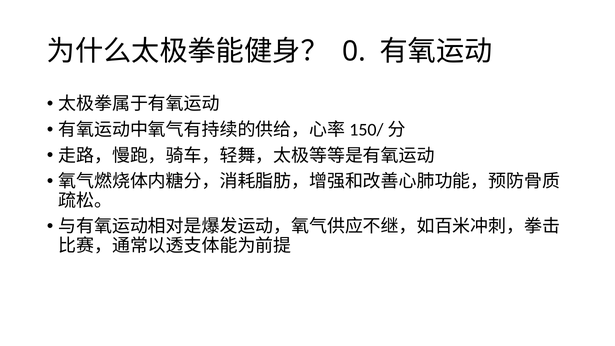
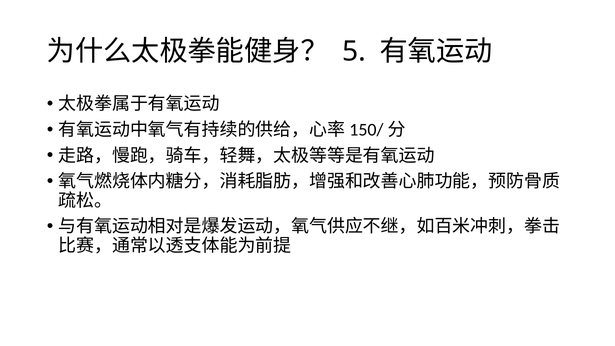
0: 0 -> 5 (354, 52)
